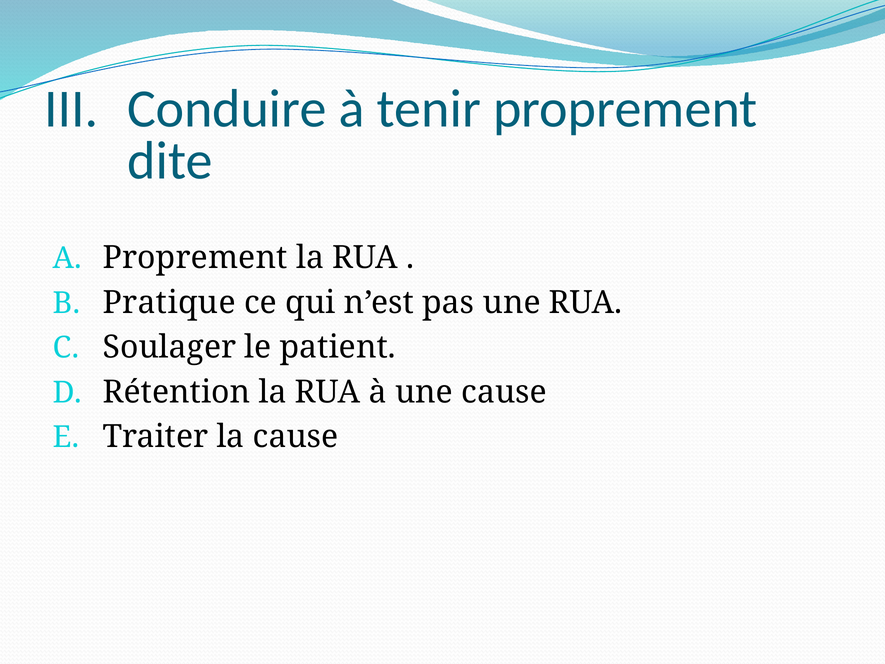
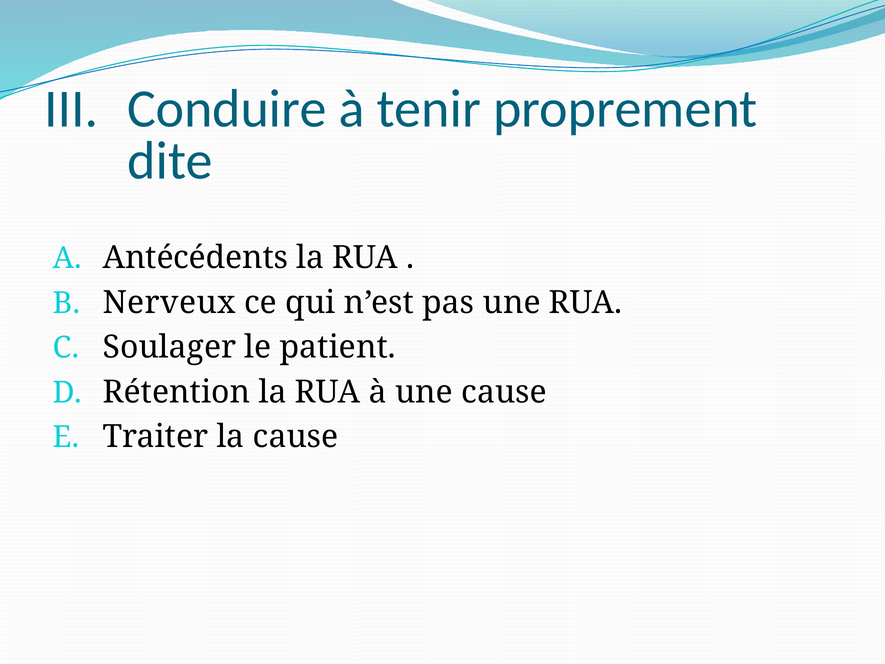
Proprement: Proprement -> Antécédents (195, 258)
Pratique: Pratique -> Nerveux (169, 302)
